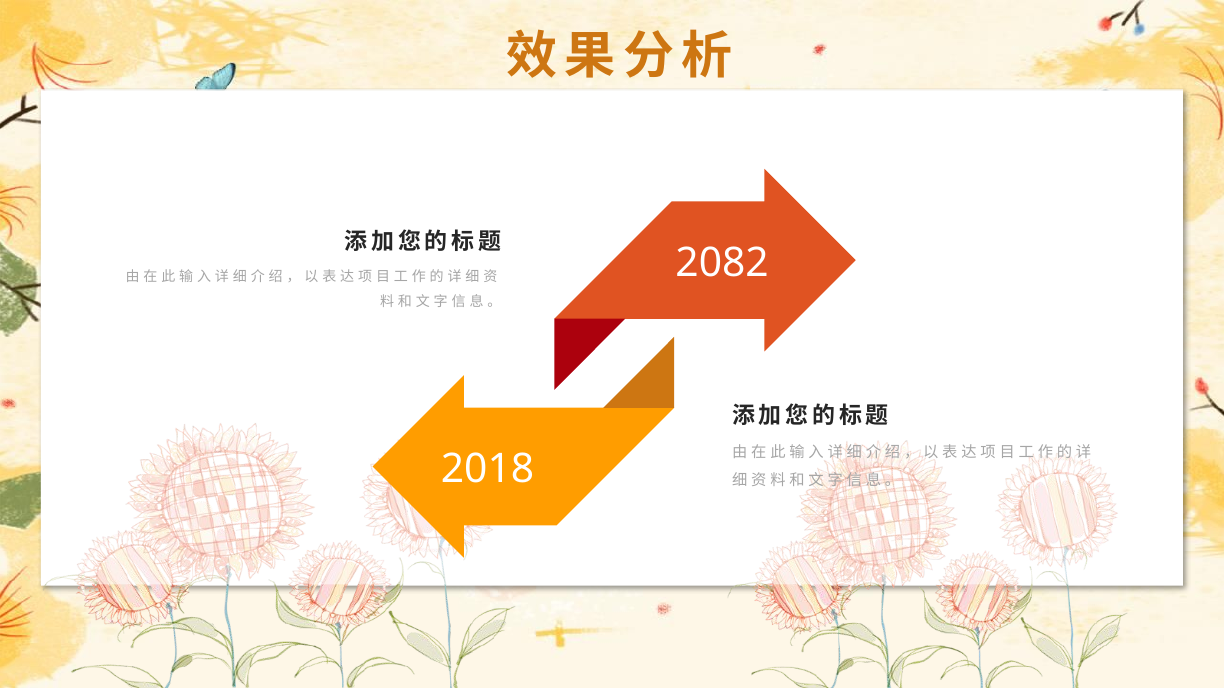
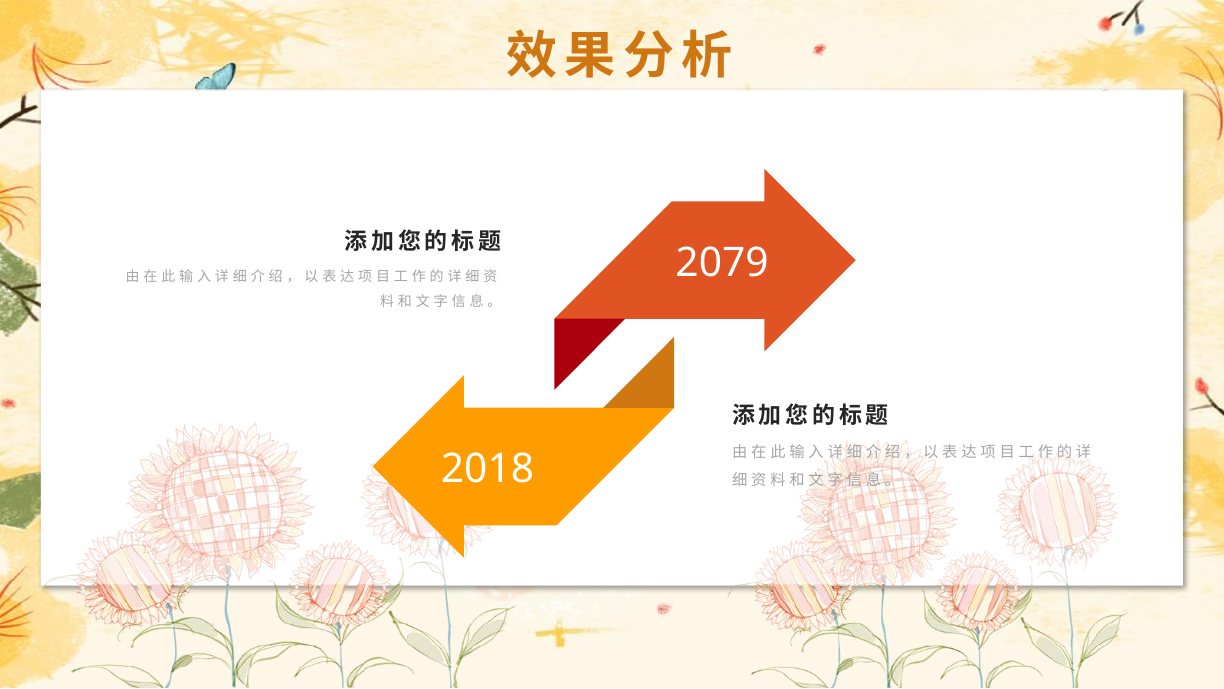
2082: 2082 -> 2079 (722, 262)
